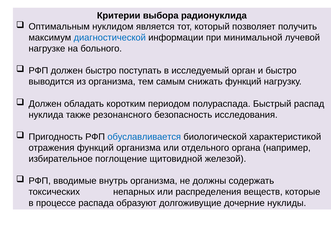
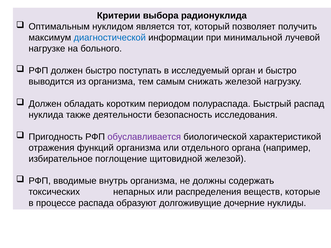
снижать функций: функций -> железой (243, 82)
резонансного: резонансного -> деятельности (122, 115)
обуславливается colour: blue -> purple (144, 137)
